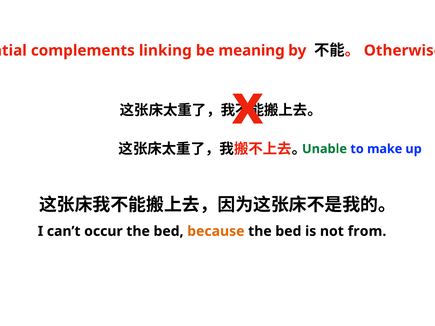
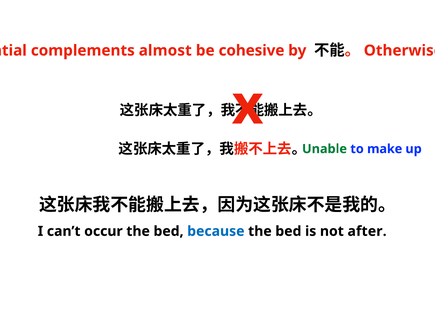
linking: linking -> almost (165, 51)
be meaning: meaning -> cohesive (252, 51)
because colour: orange -> blue (216, 231)
from: from -> after (367, 231)
